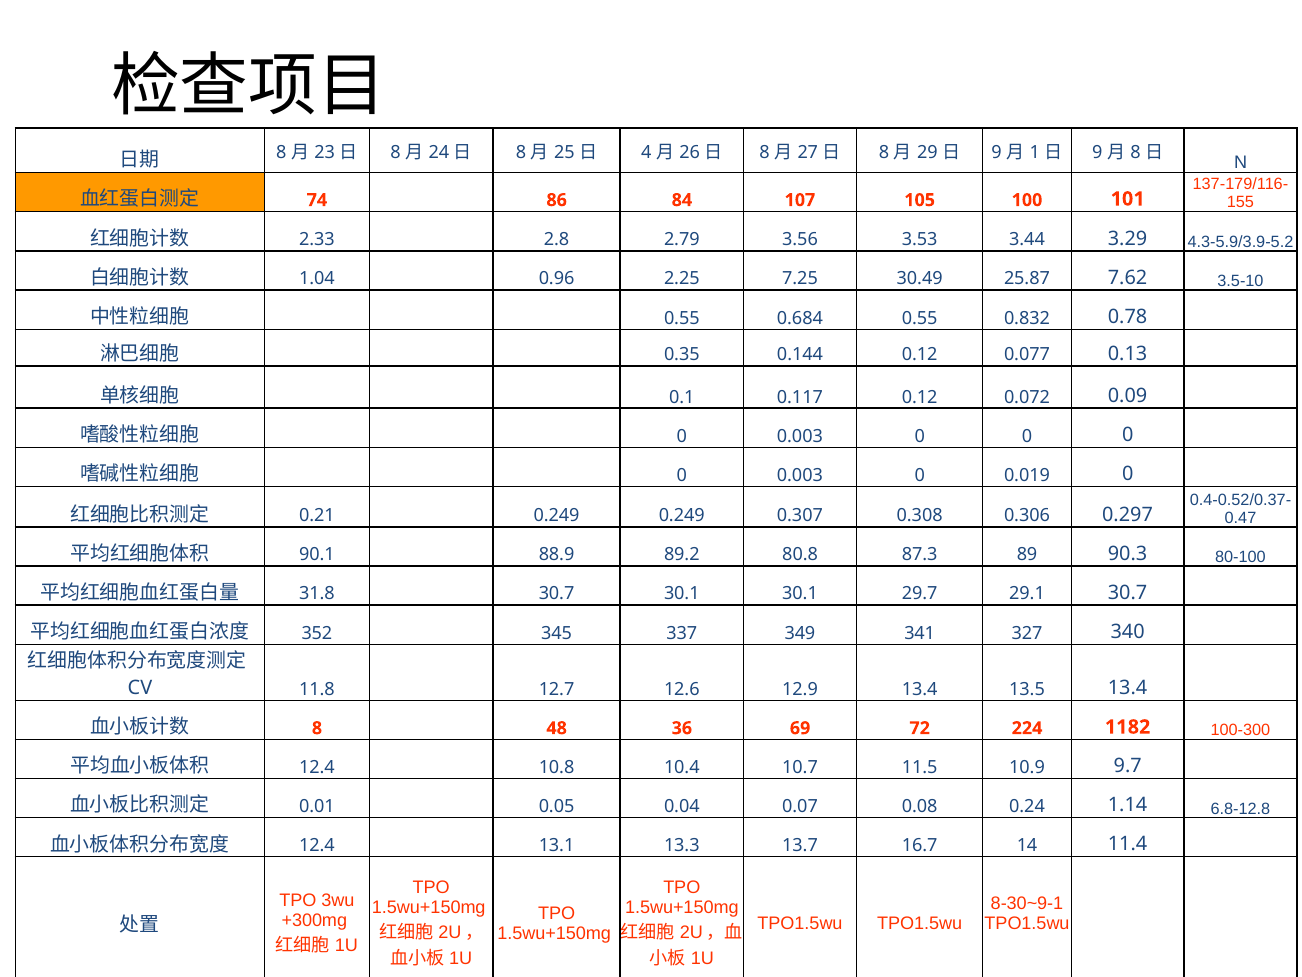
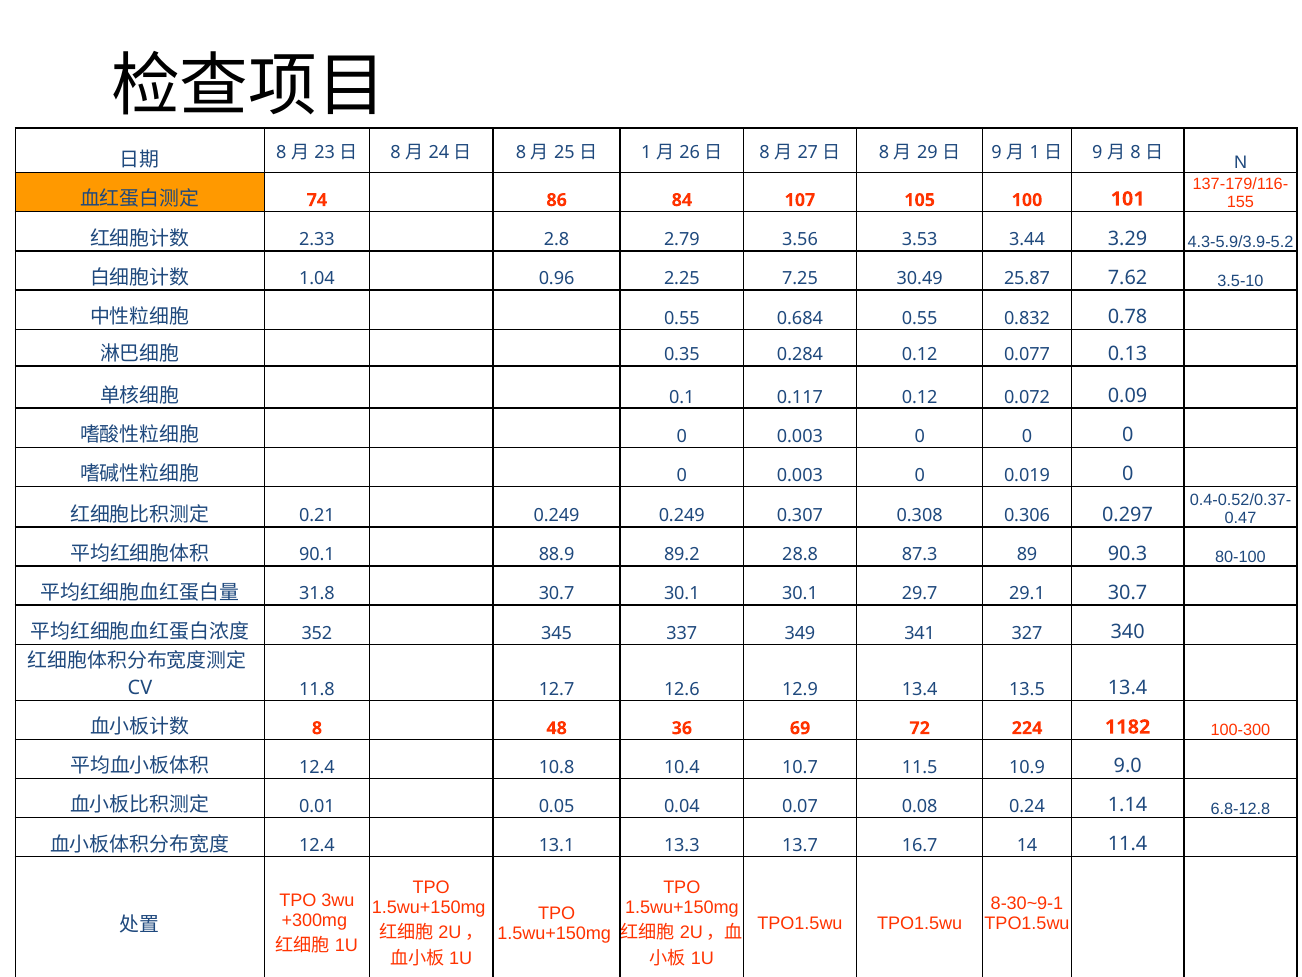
4: 4 -> 1 (646, 152)
0.144: 0.144 -> 0.284 (800, 355)
80.8: 80.8 -> 28.8 (800, 555)
9.7: 9.7 -> 9.0 (1128, 766)
